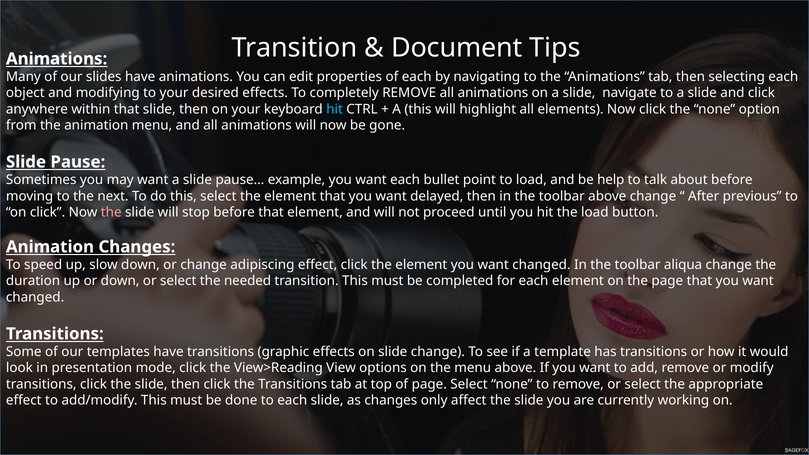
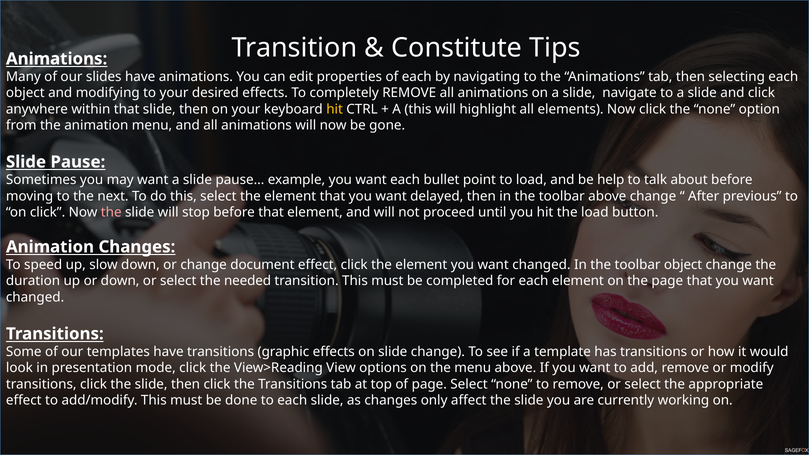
Document: Document -> Constitute (457, 48)
hit colour: light blue -> yellow (335, 109)
adipiscing: adipiscing -> document (262, 265)
toolbar aliqua: aliqua -> object (683, 265)
